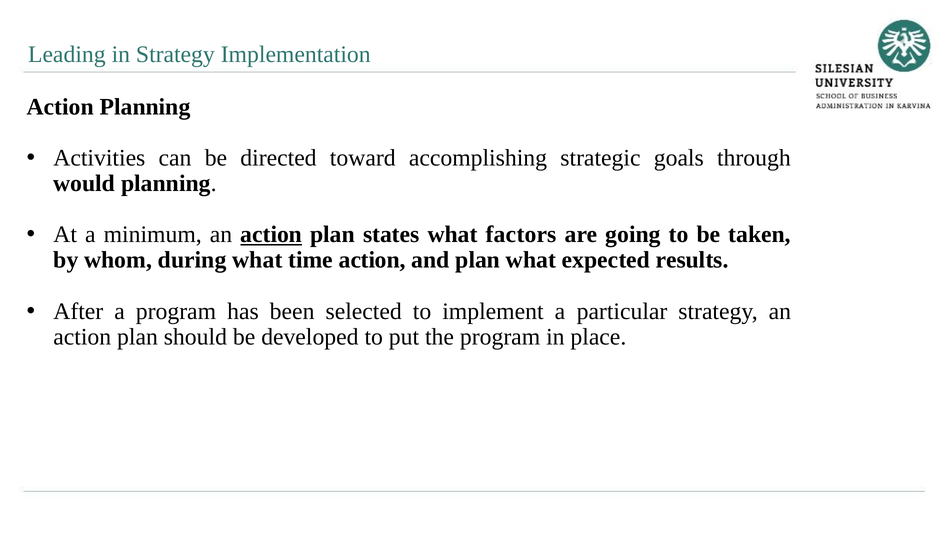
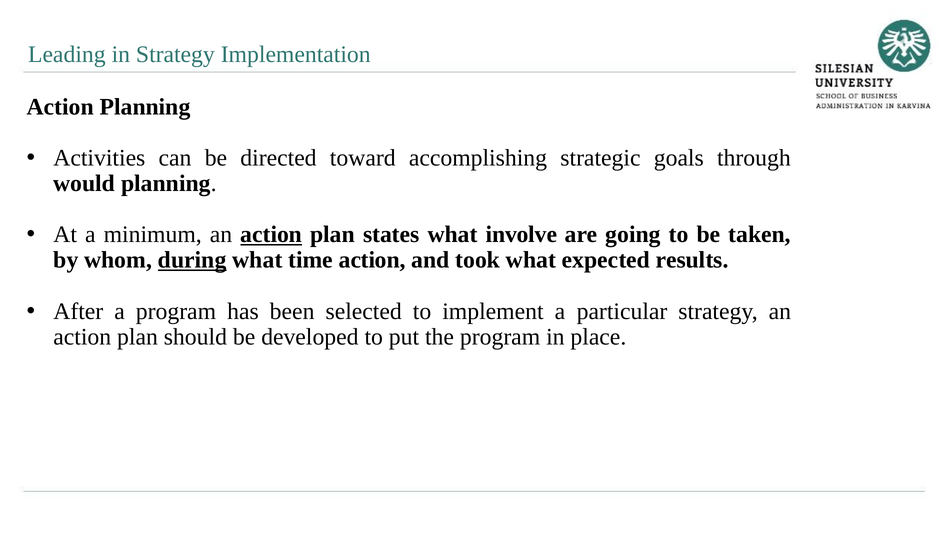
factors: factors -> involve (521, 235)
during underline: none -> present (192, 260)
and plan: plan -> took (478, 260)
